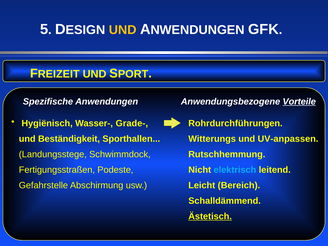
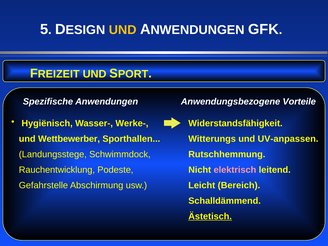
Vorteile underline: present -> none (299, 102)
Grade-: Grade- -> Werke- (132, 123)
Rohrdurchführungen: Rohrdurchführungen -> Widerstandsfähigkeit (235, 123)
Beständigkeit: Beständigkeit -> Wettbewerber (69, 139)
Fertigungsstraßen: Fertigungsstraßen -> Rauchentwicklung (57, 170)
elektrisch colour: light blue -> pink (235, 170)
